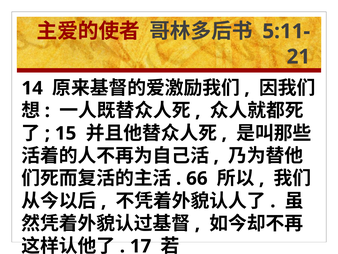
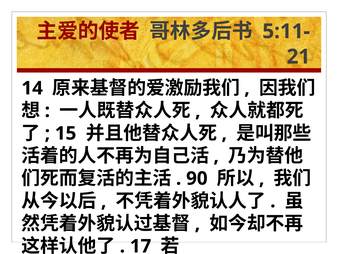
66: 66 -> 90 (197, 178)
